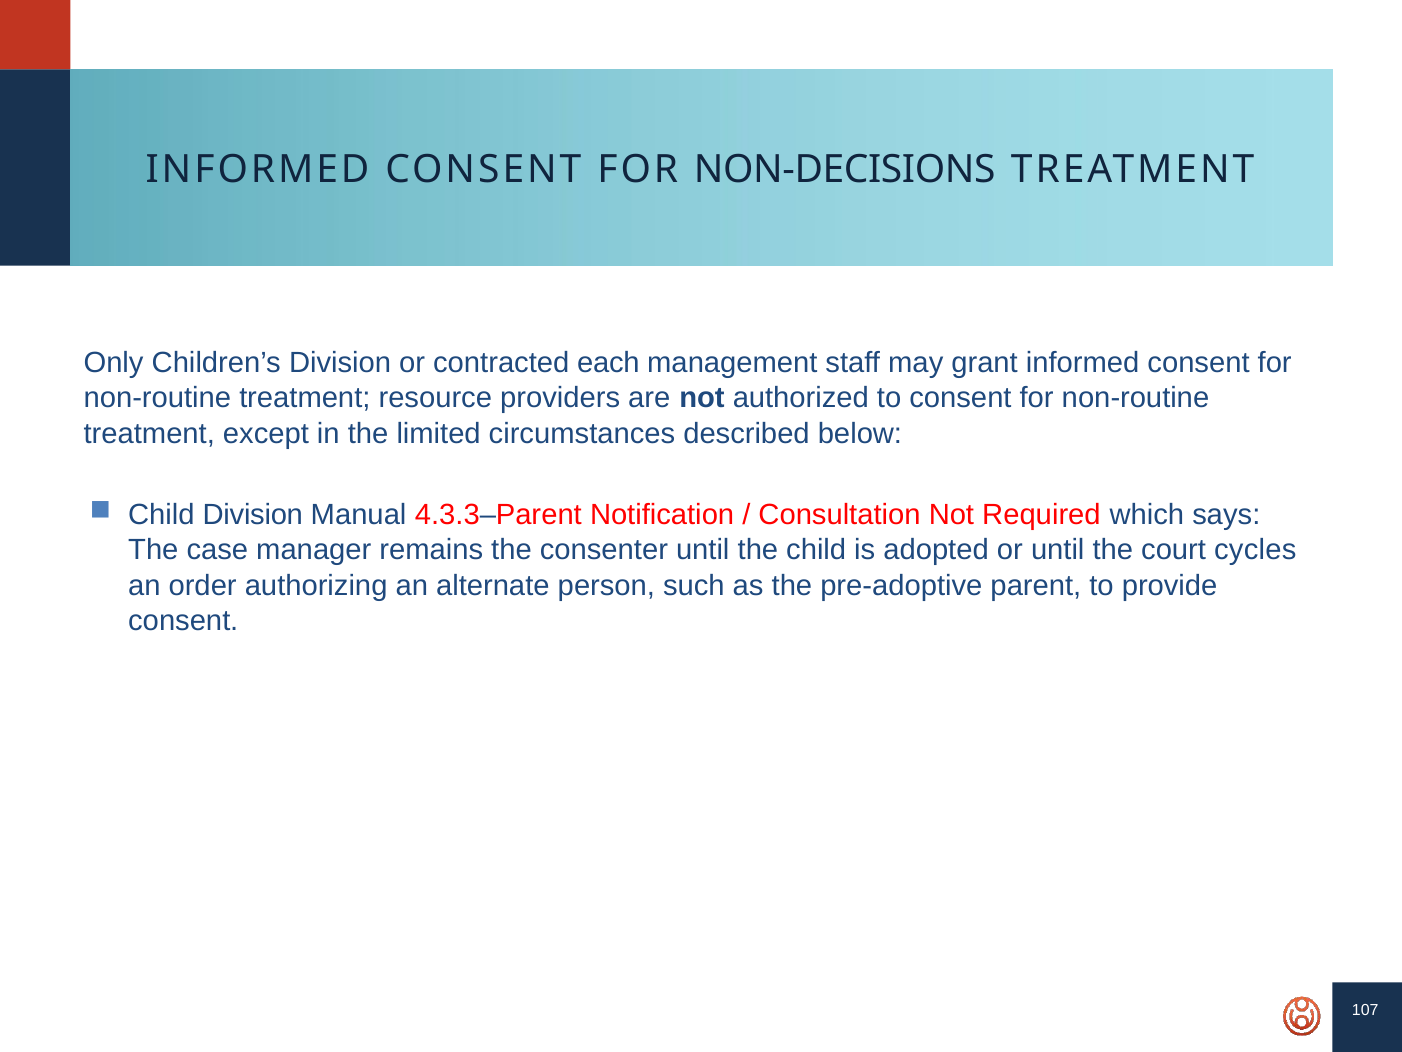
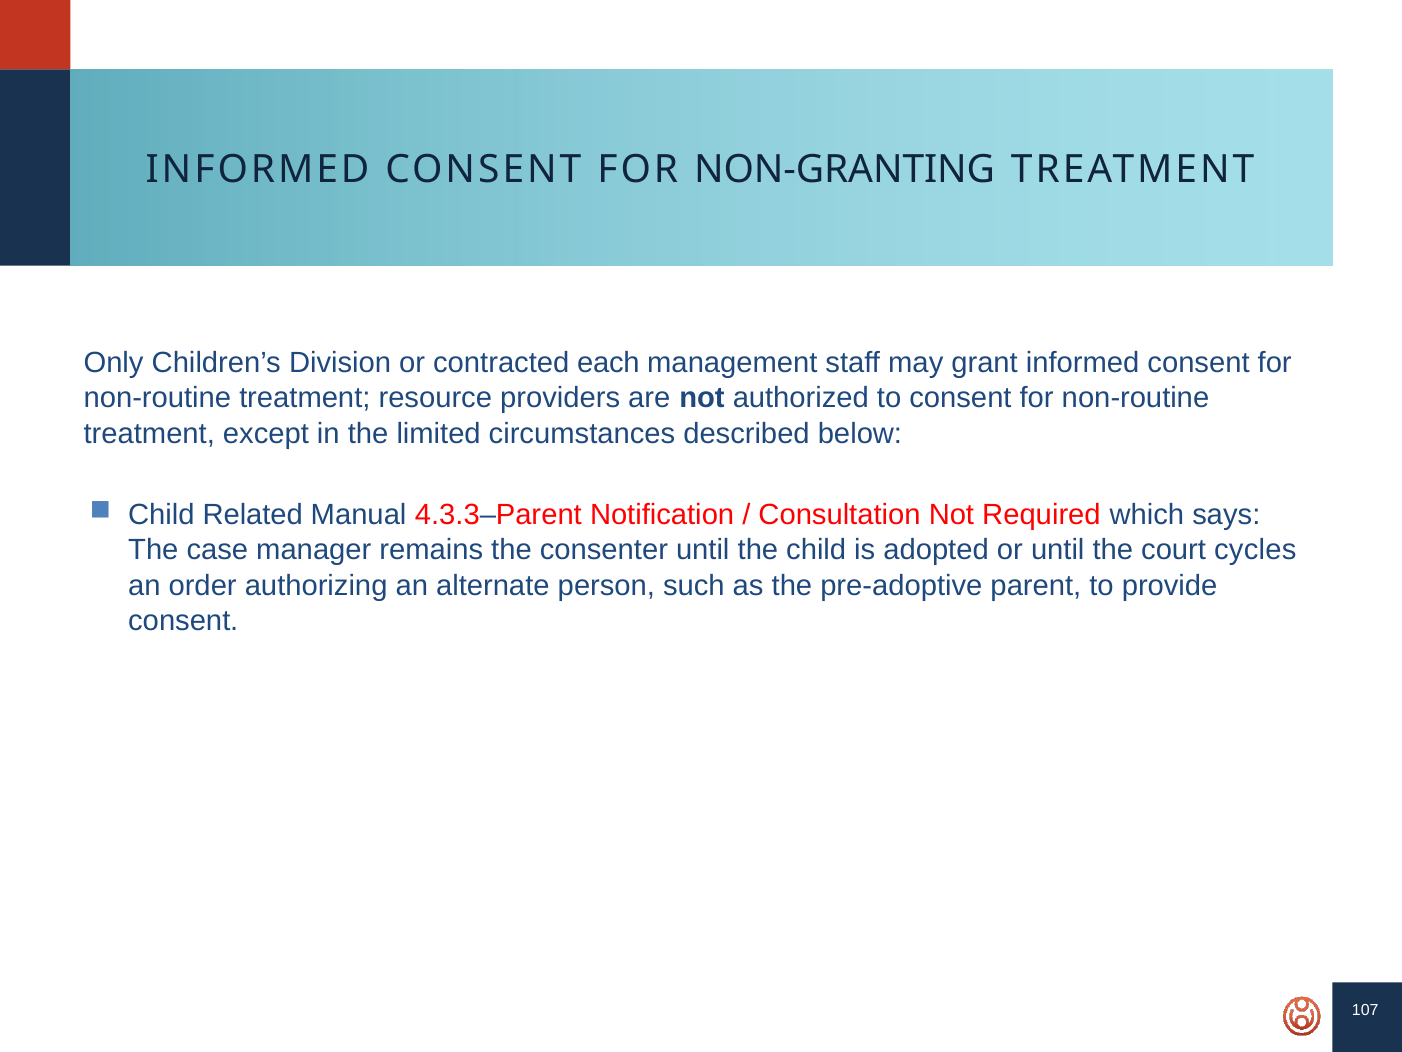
NON-DECISIONS: NON-DECISIONS -> NON-GRANTING (845, 170)
Child Division: Division -> Related (253, 515)
